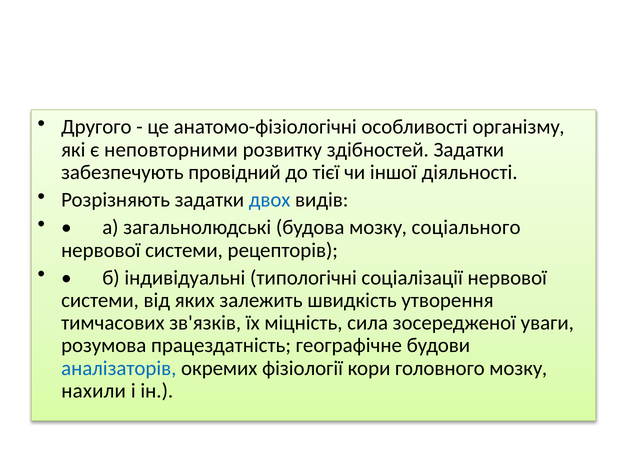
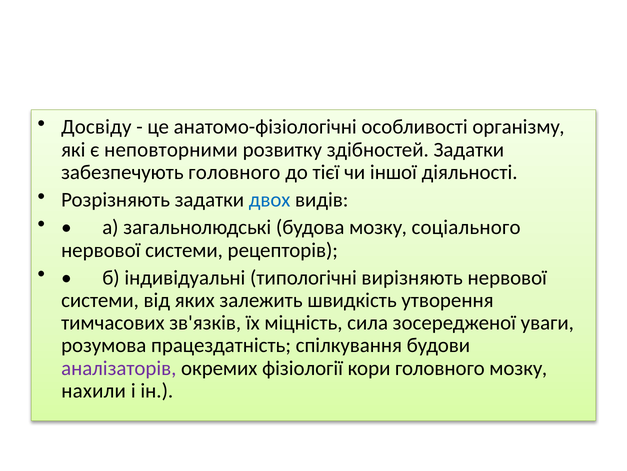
Другого: Другого -> Досвіду (96, 127)
забезпечують провідний: провідний -> головного (234, 172)
соціалізації: соціалізації -> вирізняють (412, 277)
географічне: географічне -> спілкування (349, 345)
аналізаторів colour: blue -> purple (119, 368)
